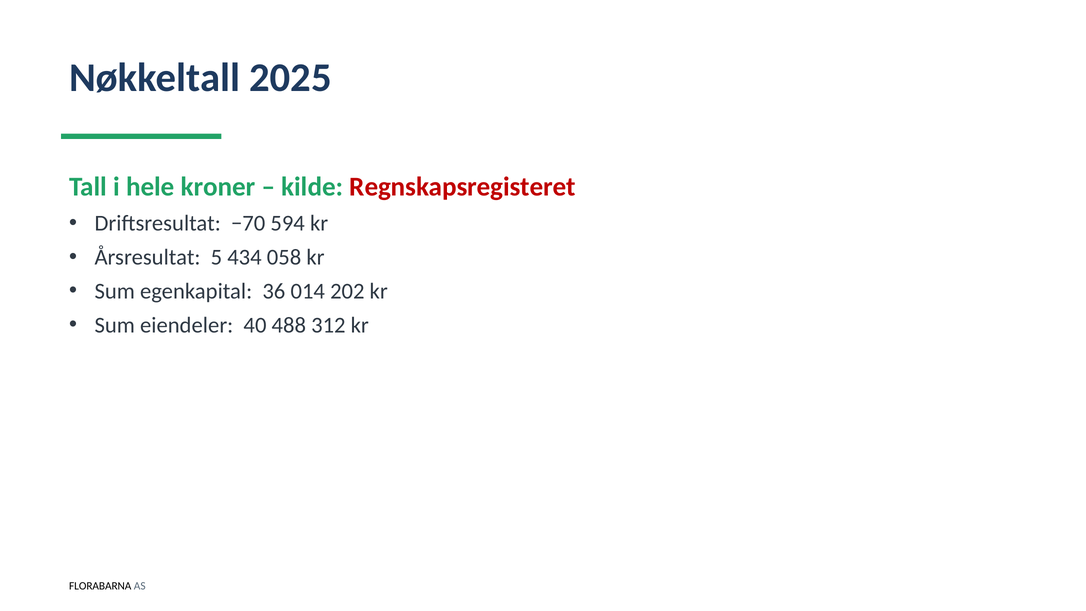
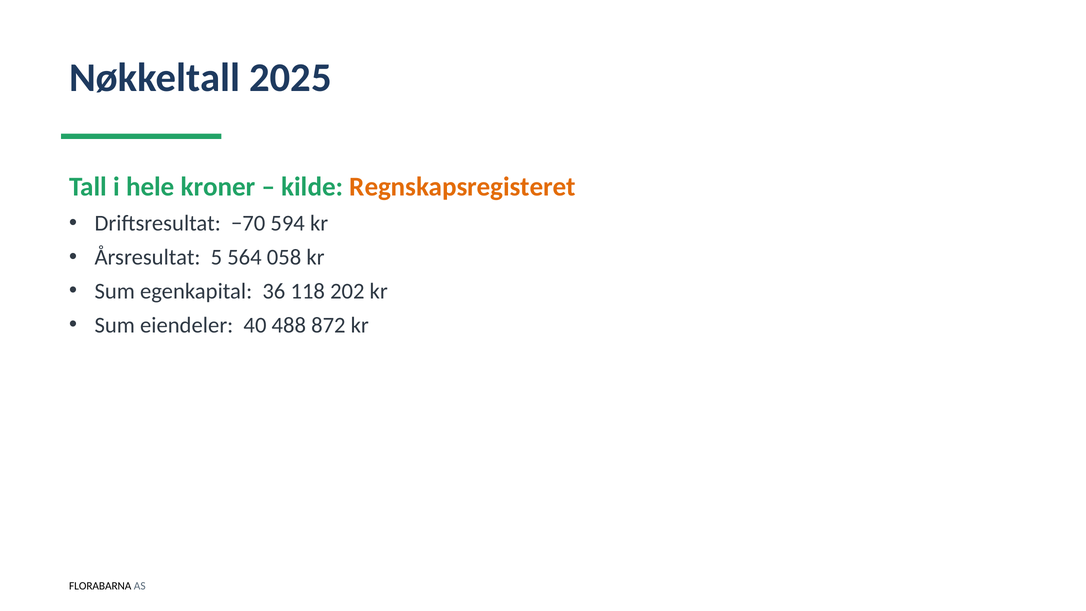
Regnskapsregisteret colour: red -> orange (463, 187)
434: 434 -> 564 (244, 257)
014: 014 -> 118 (308, 291)
312: 312 -> 872 (328, 325)
